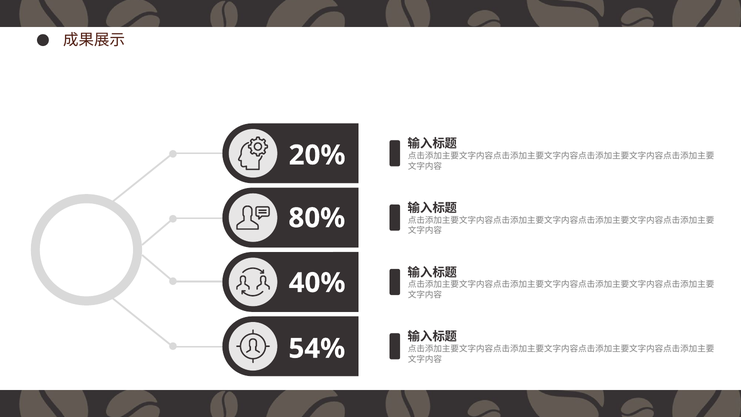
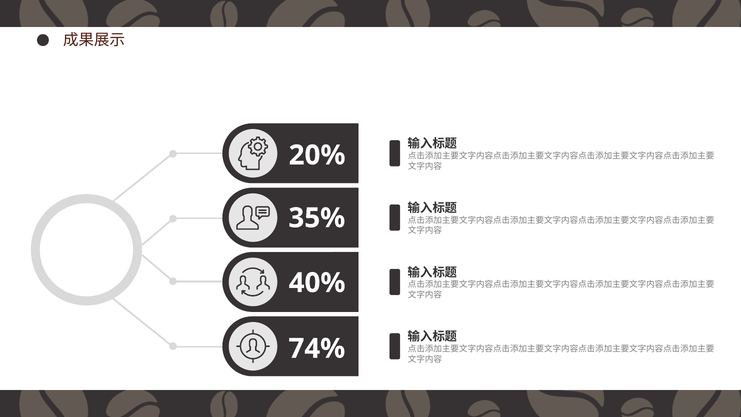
80%: 80% -> 35% (317, 218)
54%: 54% -> 74% (317, 348)
